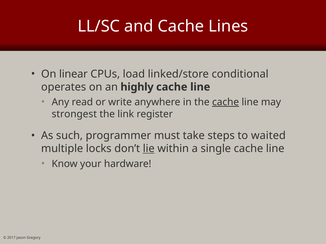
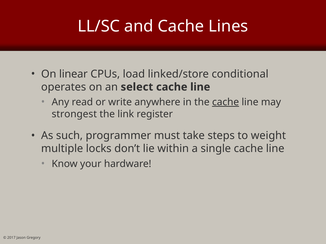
highly: highly -> select (137, 87)
waited: waited -> weight (268, 136)
lie underline: present -> none (149, 149)
